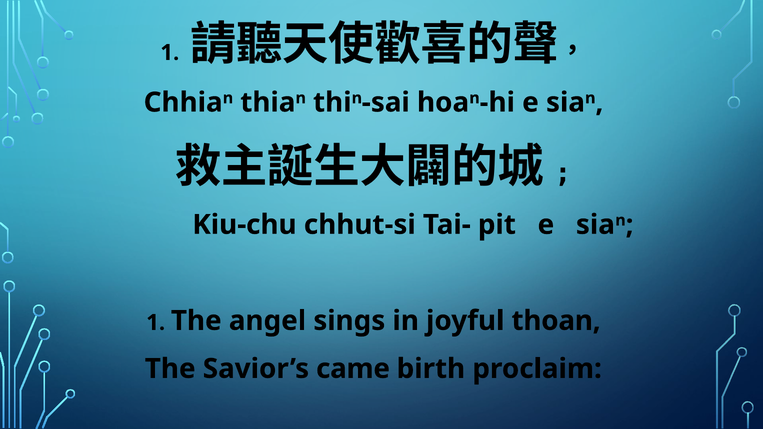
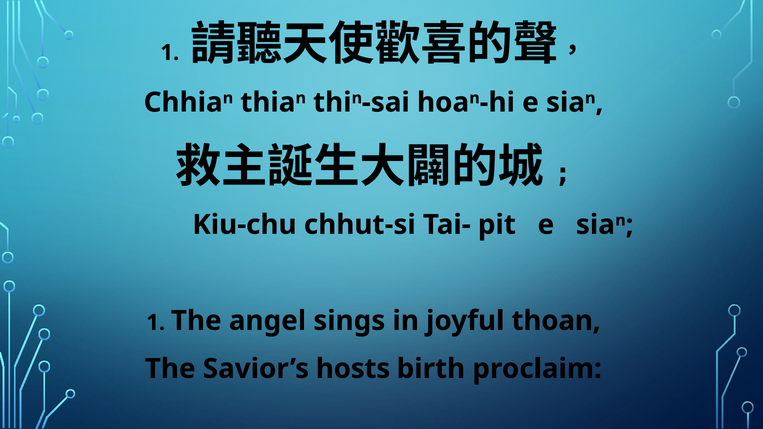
came: came -> hosts (353, 369)
